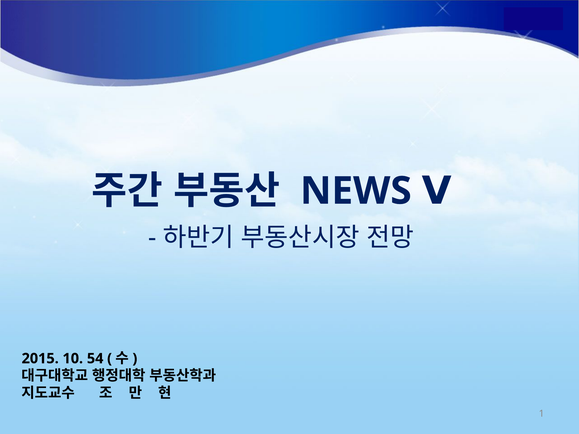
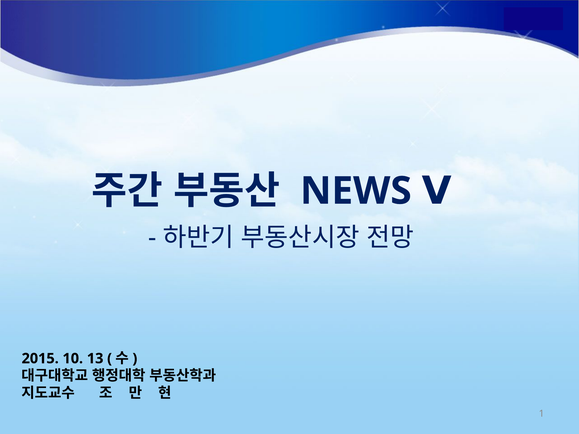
54: 54 -> 13 (95, 359)
